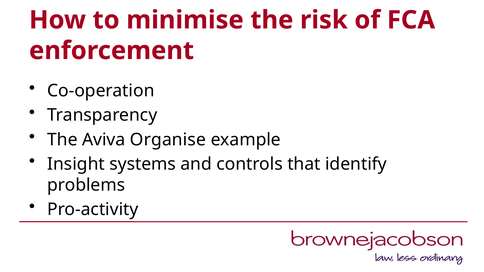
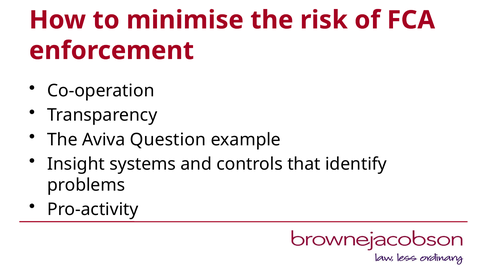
Organise: Organise -> Question (168, 140)
